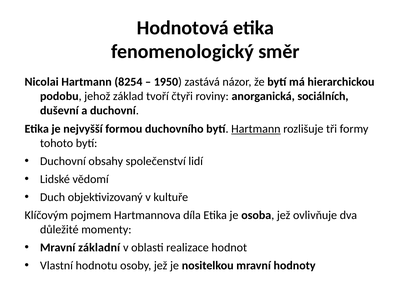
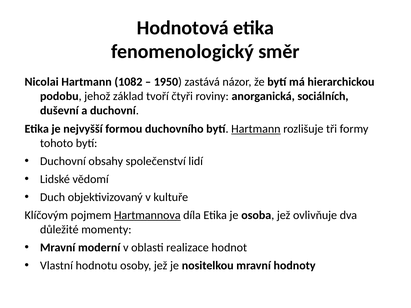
8254: 8254 -> 1082 (128, 82)
Hartmannova underline: none -> present (147, 215)
základní: základní -> moderní (99, 248)
